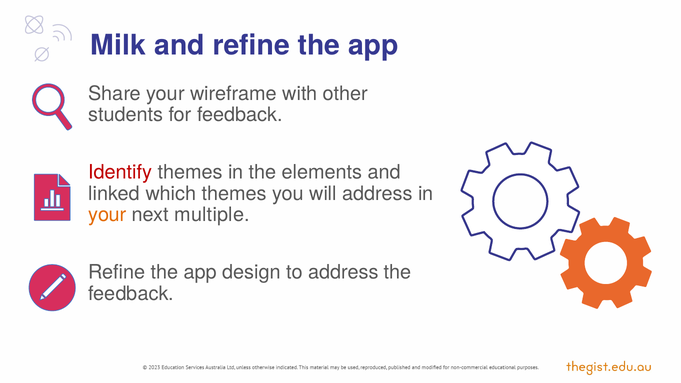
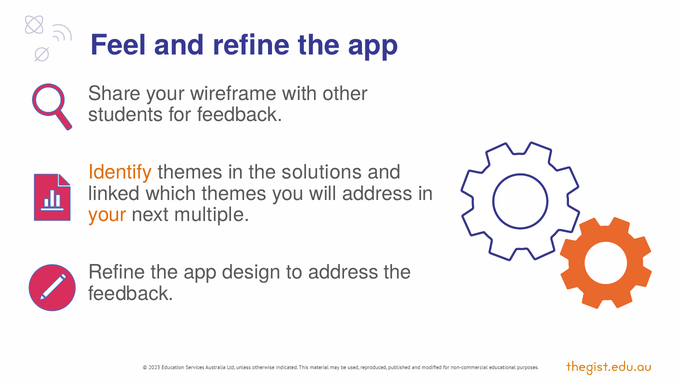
Milk: Milk -> Feel (118, 45)
Identify colour: red -> orange (120, 172)
elements: elements -> solutions (322, 172)
